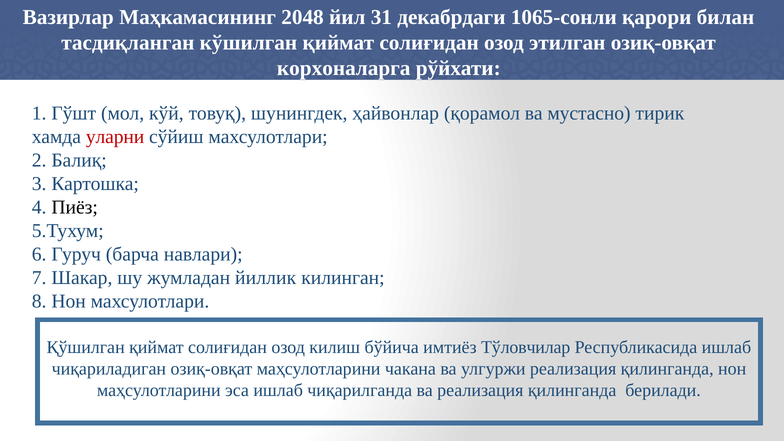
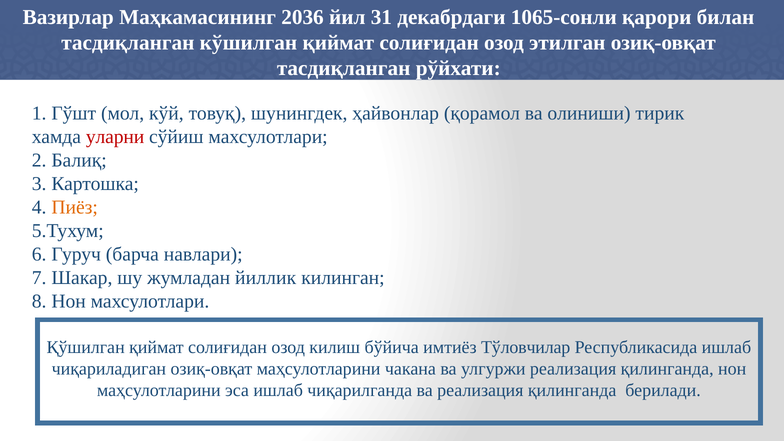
2048: 2048 -> 2036 (303, 17)
корхоналарга: корхоналарга -> тасдиқланган (344, 68)
мустасно: мустасно -> олиниши (589, 113)
Пиёз colour: black -> orange (75, 207)
